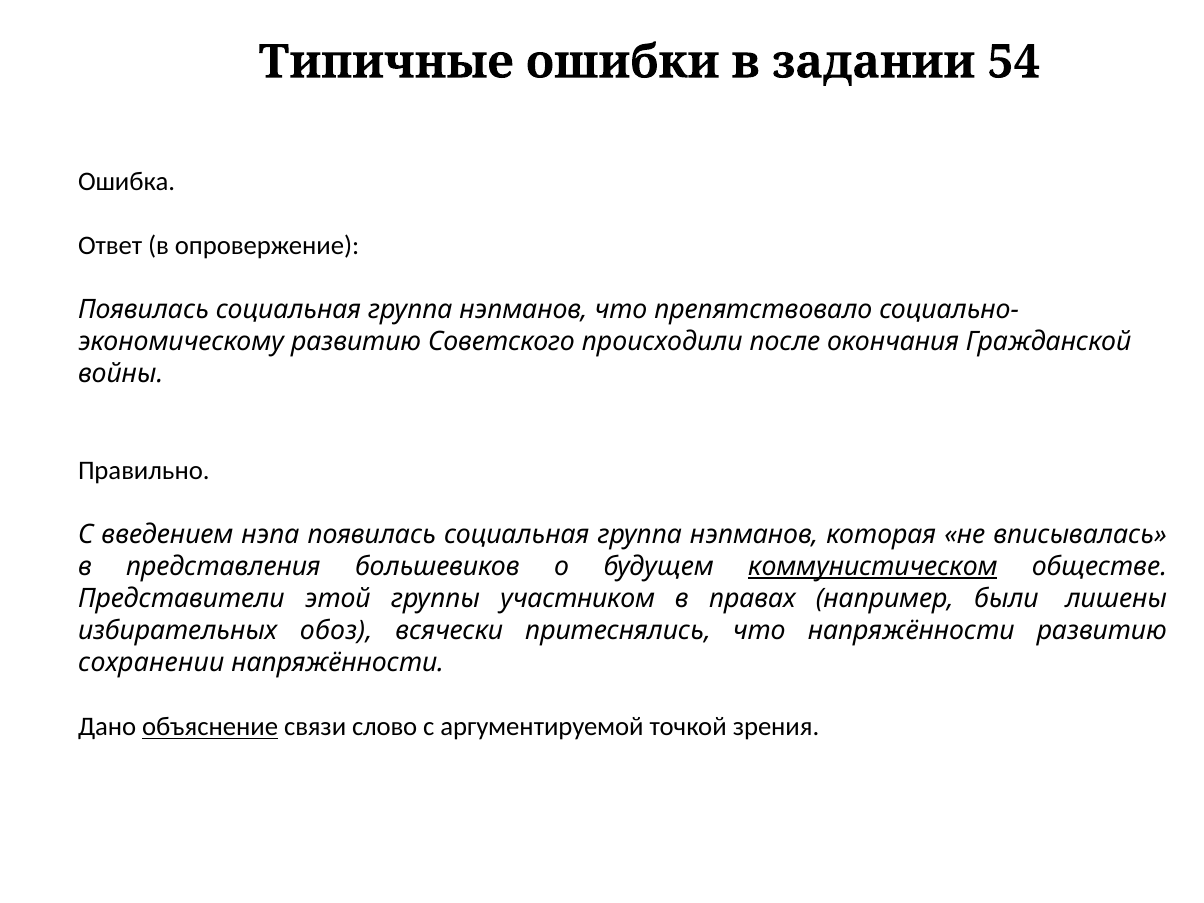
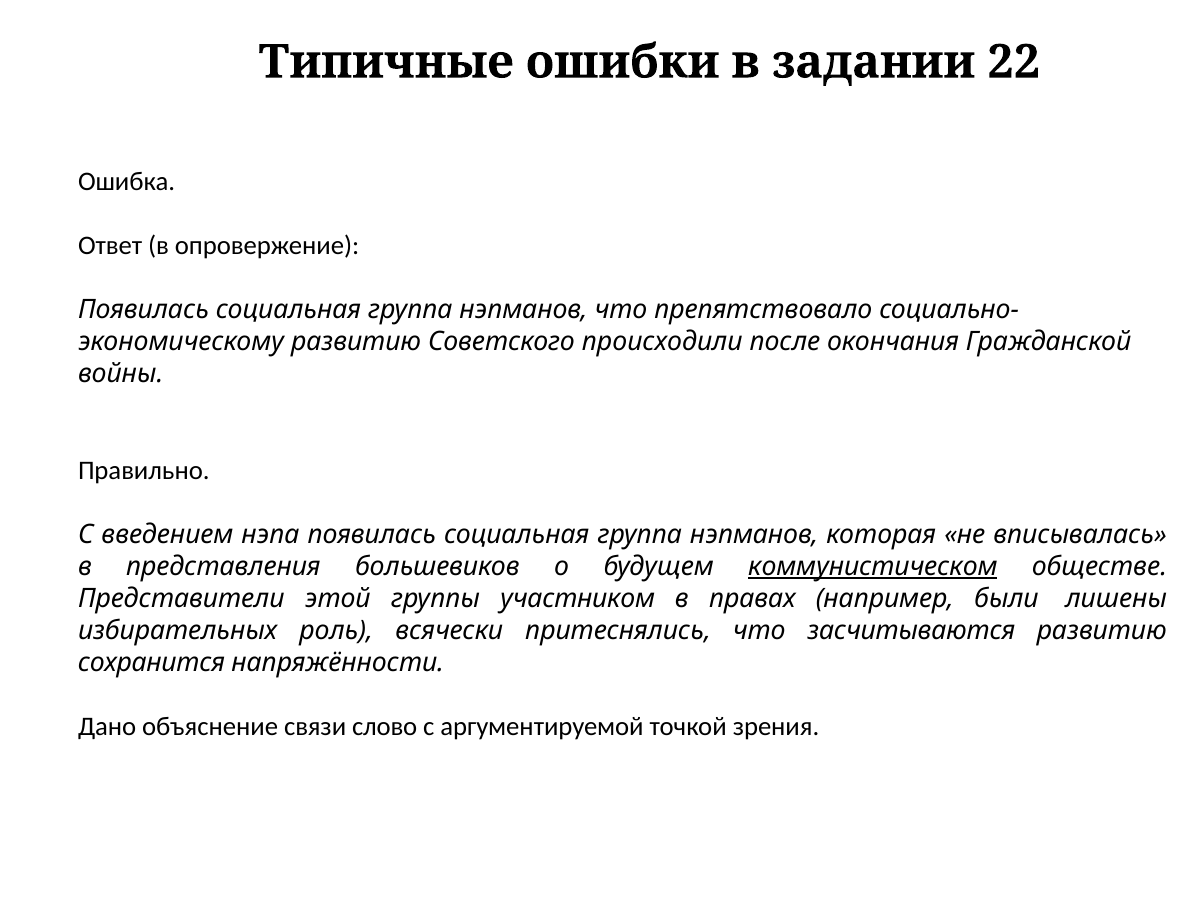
54: 54 -> 22 (1014, 62)
обоз: обоз -> роль (336, 631)
что напряжённости: напряжённости -> засчитываются (911, 631)
сохранении: сохранении -> сохранится (151, 663)
объяснение underline: present -> none (210, 727)
